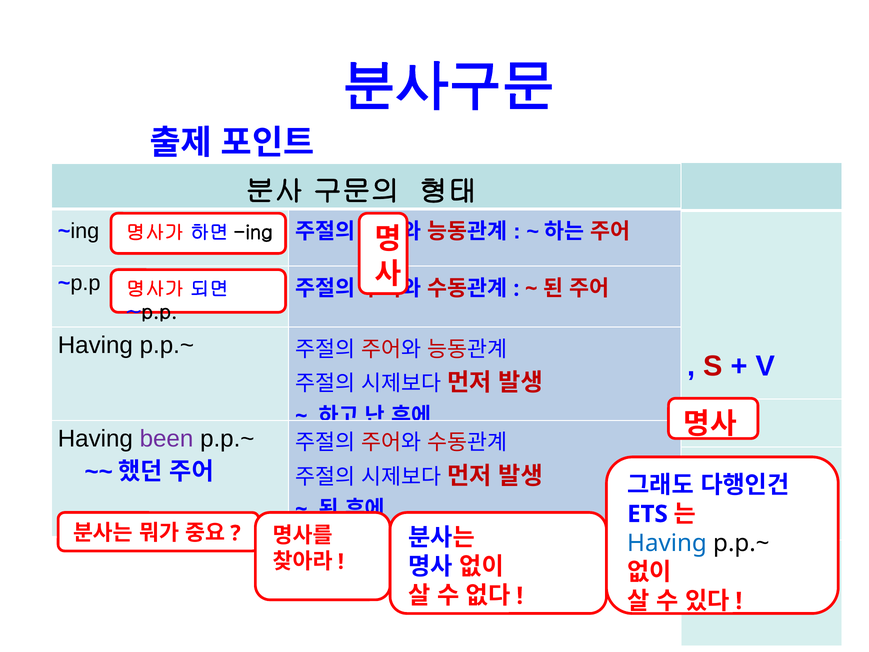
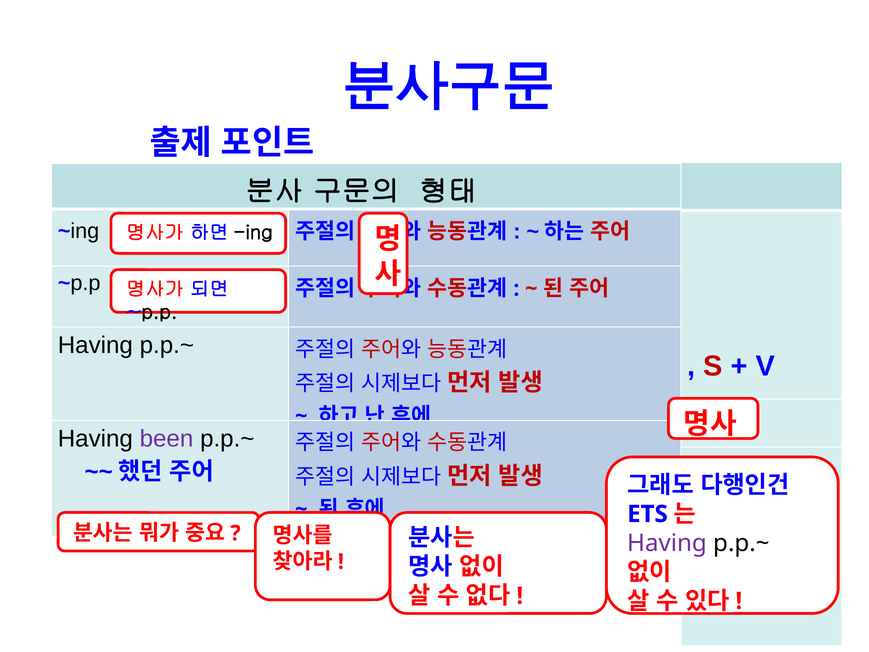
Having colour: blue -> purple (667, 543)
